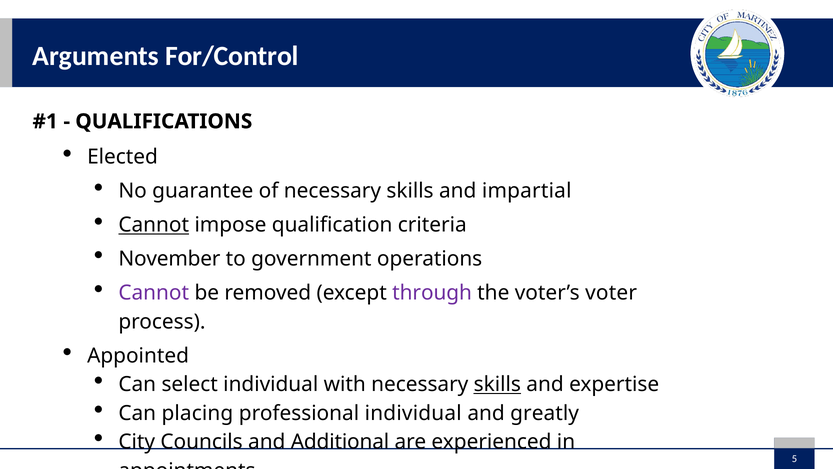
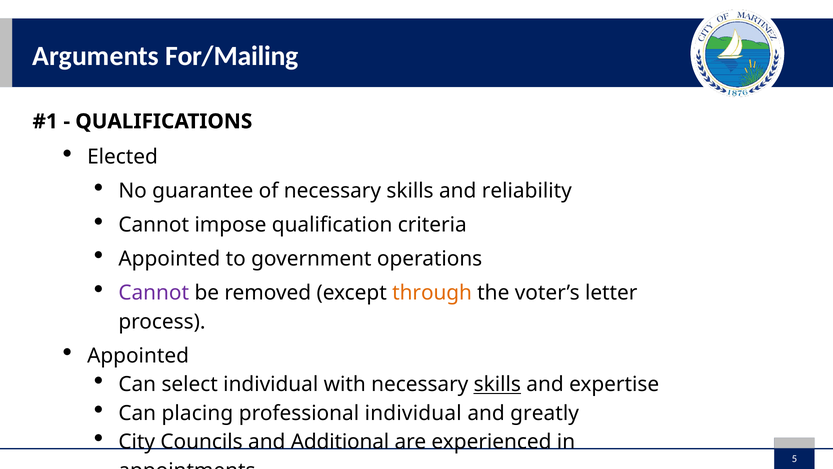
For/Control: For/Control -> For/Mailing (232, 56)
impartial: impartial -> reliability (527, 191)
Cannot underline: present -> none (154, 225)
November: November -> Appointed (169, 259)
through colour: purple -> orange (432, 293)
voter: voter -> letter (611, 293)
